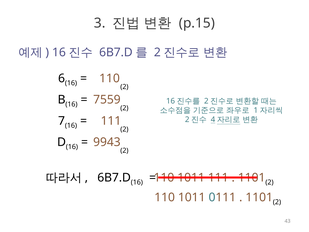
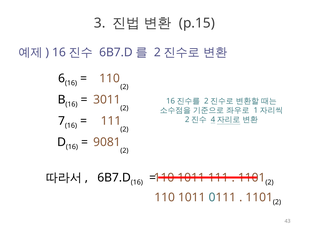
7559: 7559 -> 3011 (107, 100)
9943: 9943 -> 9081 (107, 142)
